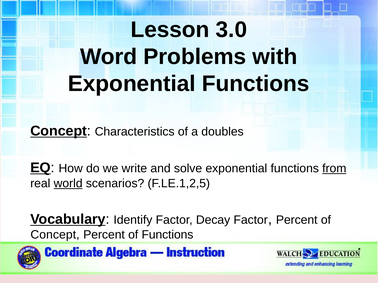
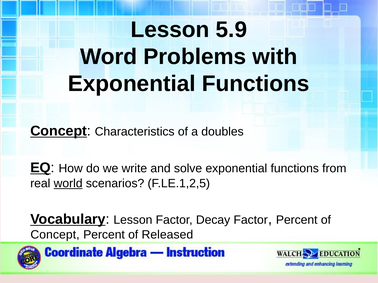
3.0: 3.0 -> 5.9 (231, 30)
from underline: present -> none (334, 169)
Vocabulary Identify: Identify -> Lesson (133, 220)
of Functions: Functions -> Released (167, 235)
